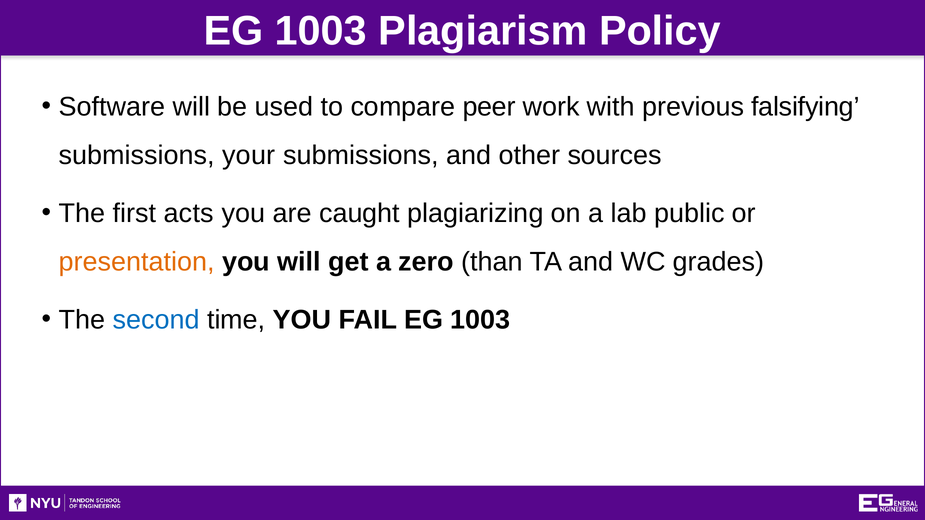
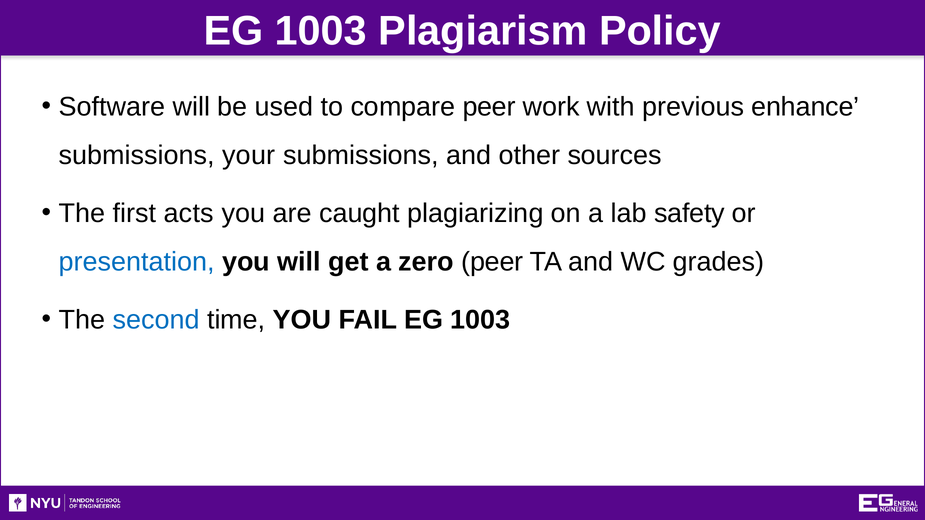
falsifying: falsifying -> enhance (805, 107)
public: public -> safety (689, 214)
presentation colour: orange -> blue (137, 262)
zero than: than -> peer (492, 262)
